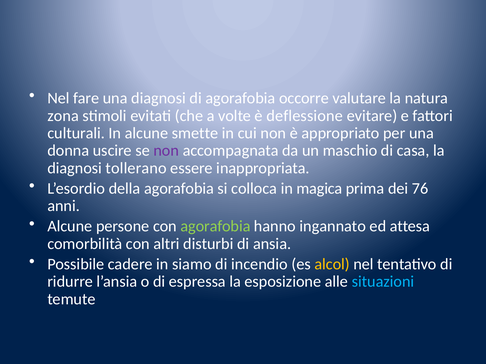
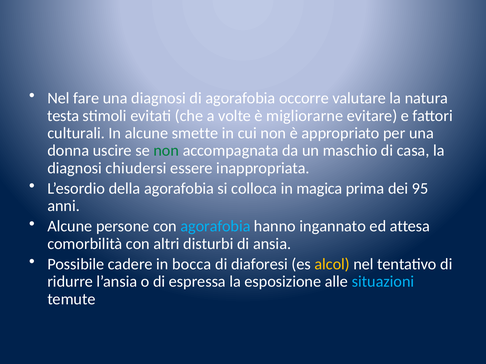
zona: zona -> testa (63, 116)
deflessione: deflessione -> migliorarne (305, 116)
non colour: purple -> green (166, 151)
tollerano: tollerano -> chiudersi (136, 168)
76: 76 -> 95 (420, 189)
agorafobia colour: light green -> light blue (215, 227)
siamo: siamo -> bocca (192, 264)
incendio: incendio -> diaforesi (260, 264)
